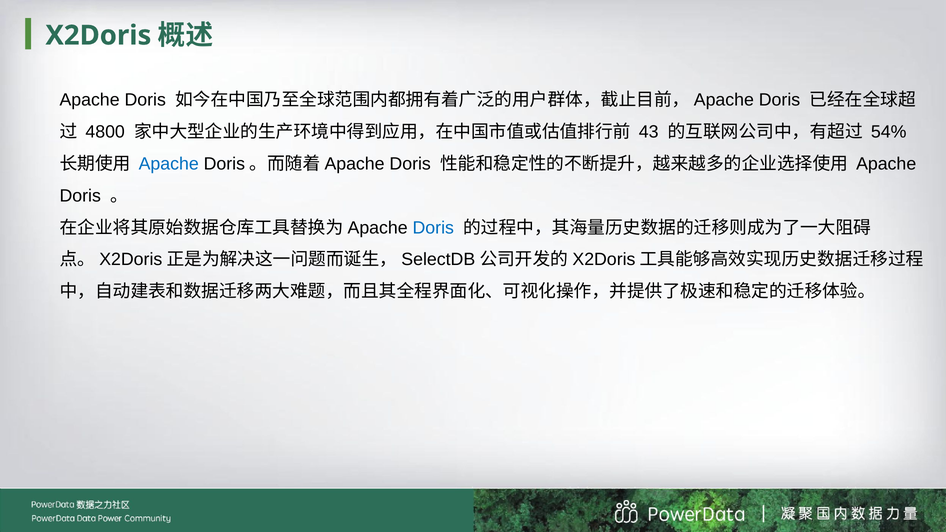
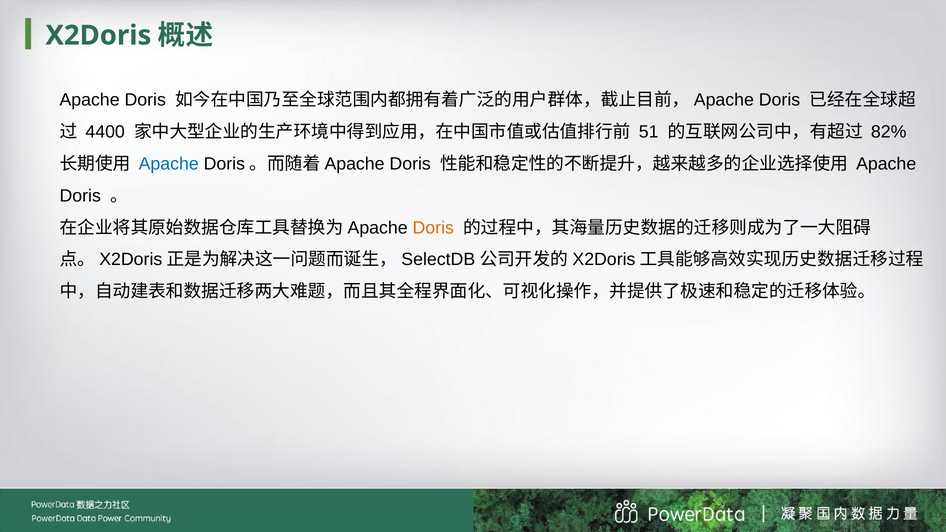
4800: 4800 -> 4400 (105, 132)
43: 43 -> 51 (649, 132)
54%: 54% -> 82% (889, 132)
Doris colour: blue -> orange (433, 228)
